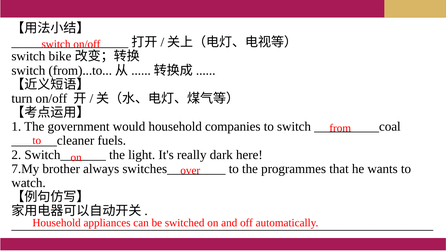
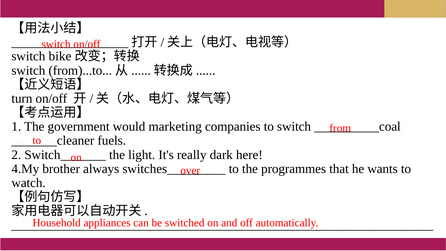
would household: household -> marketing (175, 127)
7.My: 7.My -> 4.My (25, 169)
